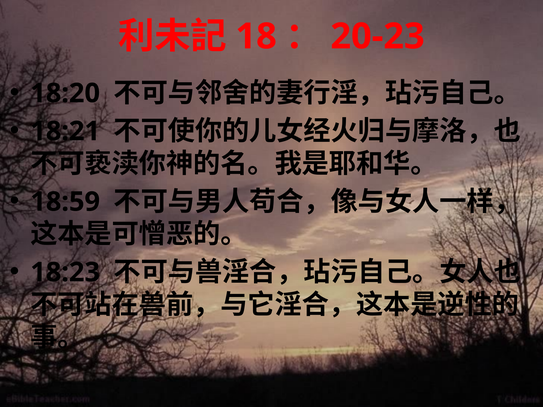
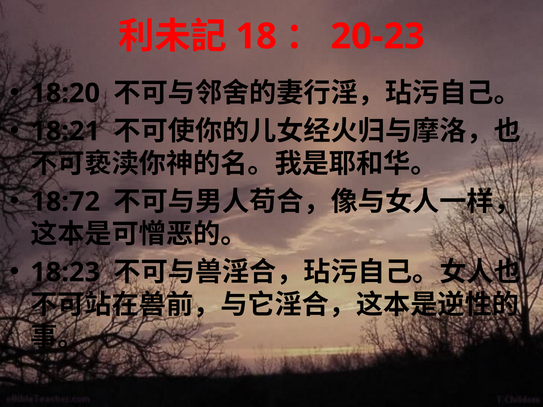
18:59: 18:59 -> 18:72 (65, 202)
